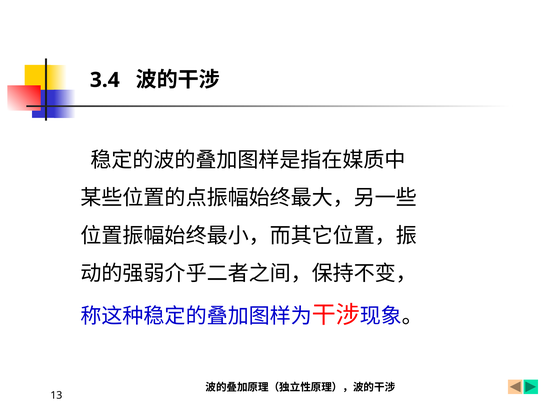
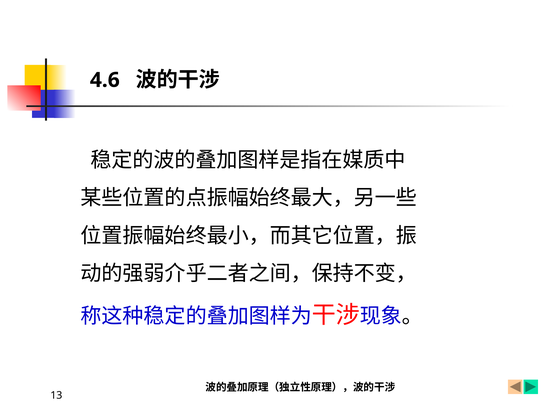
3.4: 3.4 -> 4.6 (105, 80)
